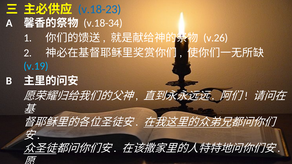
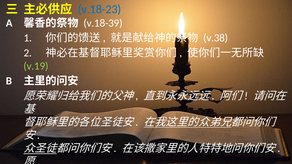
v.18-34: v.18-34 -> v.18-39 (103, 23)
v.26: v.26 -> v.38 (216, 38)
v.19 colour: light blue -> light green (36, 66)
